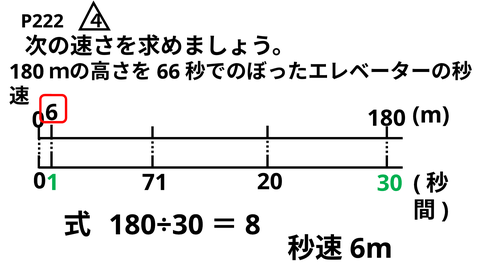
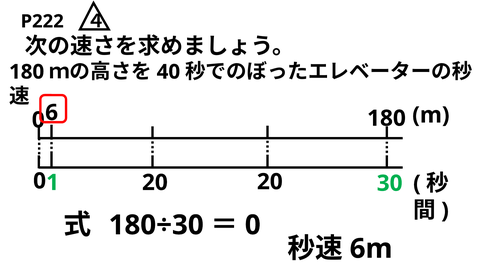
66: 66 -> 40 (168, 72)
1 71: 71 -> 20 (155, 183)
8: 8 -> 0 (253, 225)
